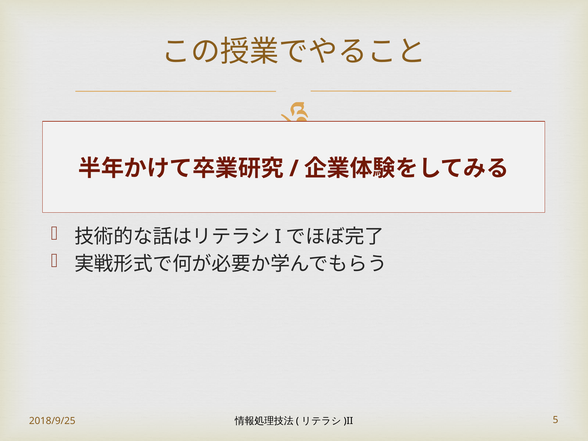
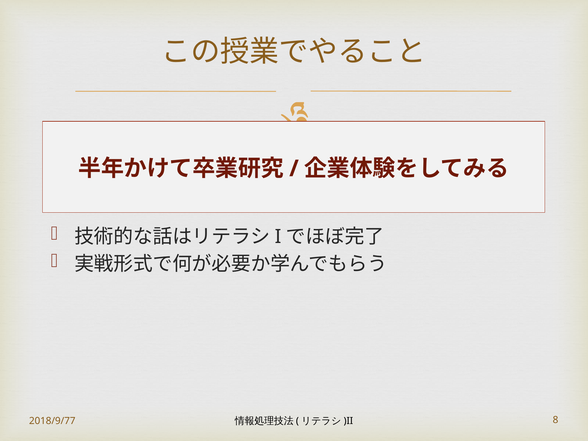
2018/9/25: 2018/9/25 -> 2018/9/77 (52, 421)
5: 5 -> 8 (555, 420)
